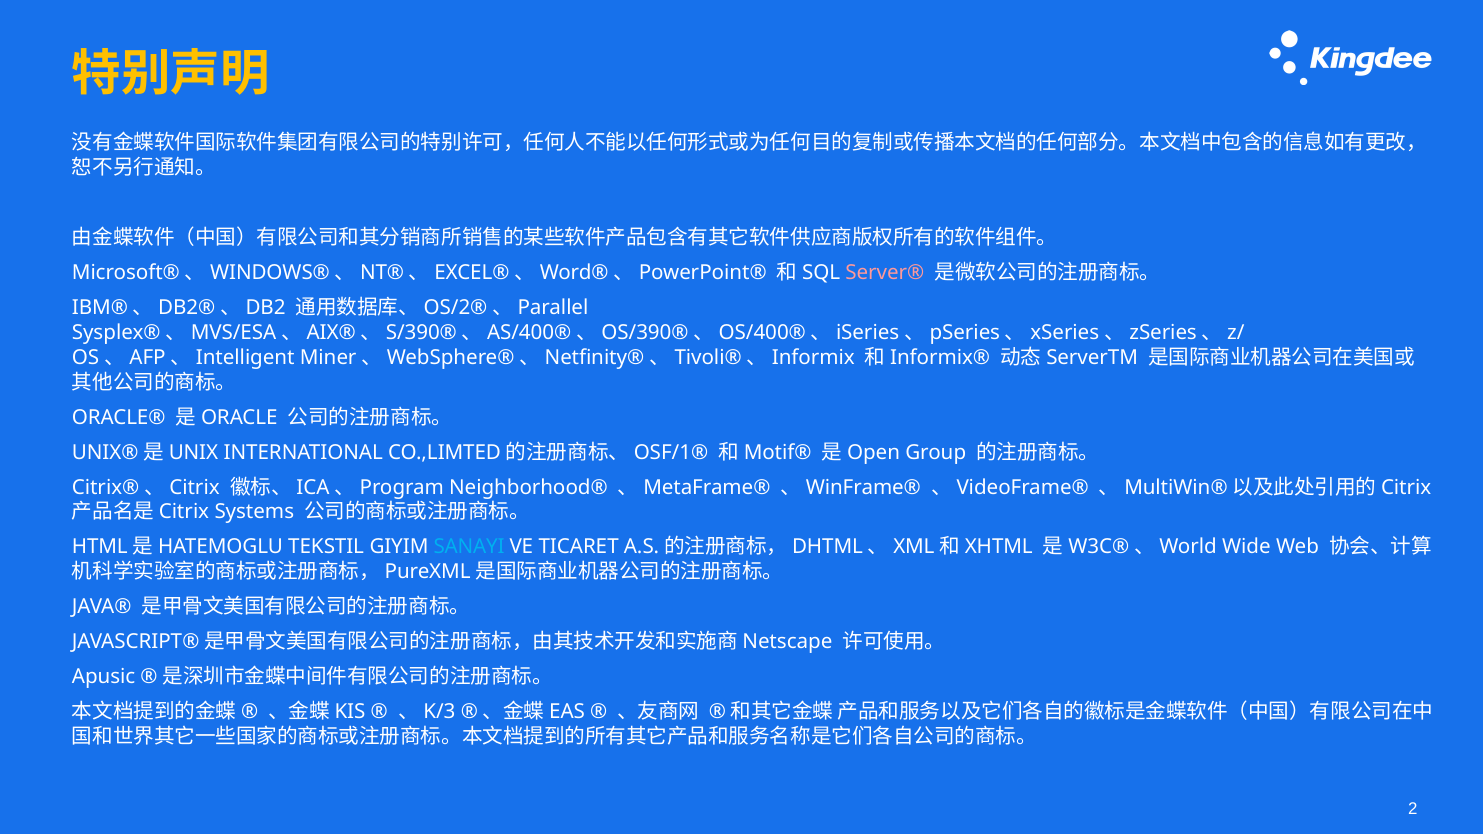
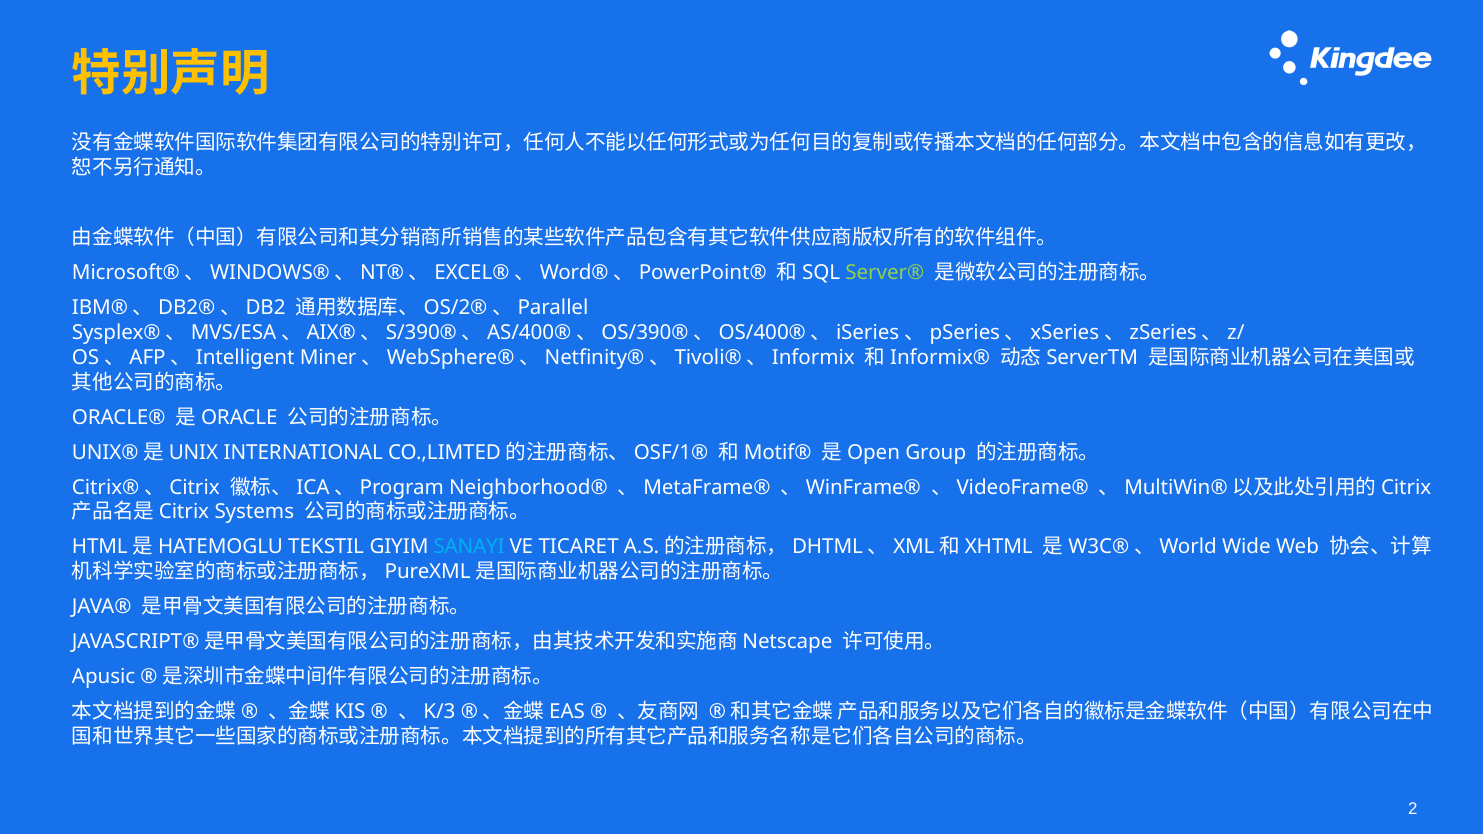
Server® colour: pink -> light green (885, 273)
